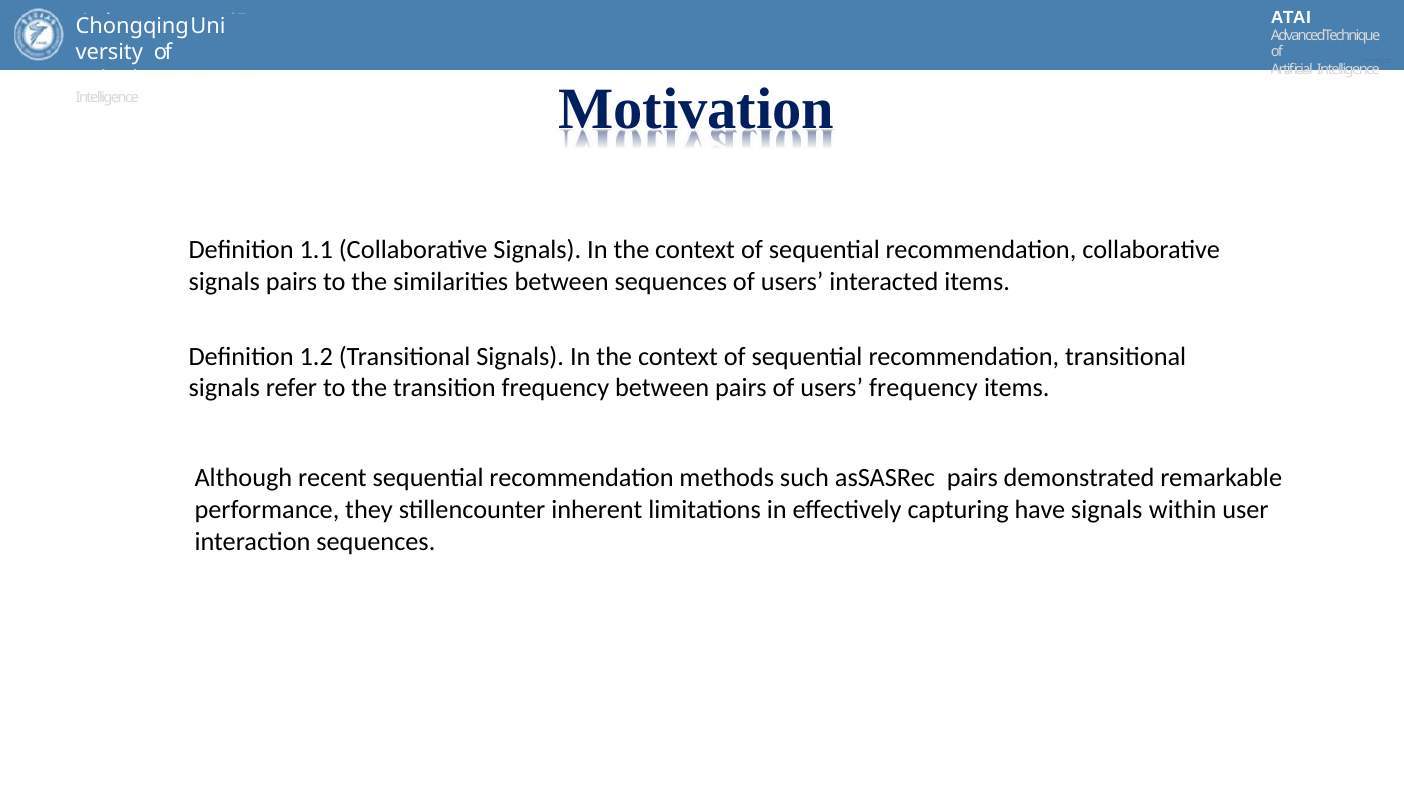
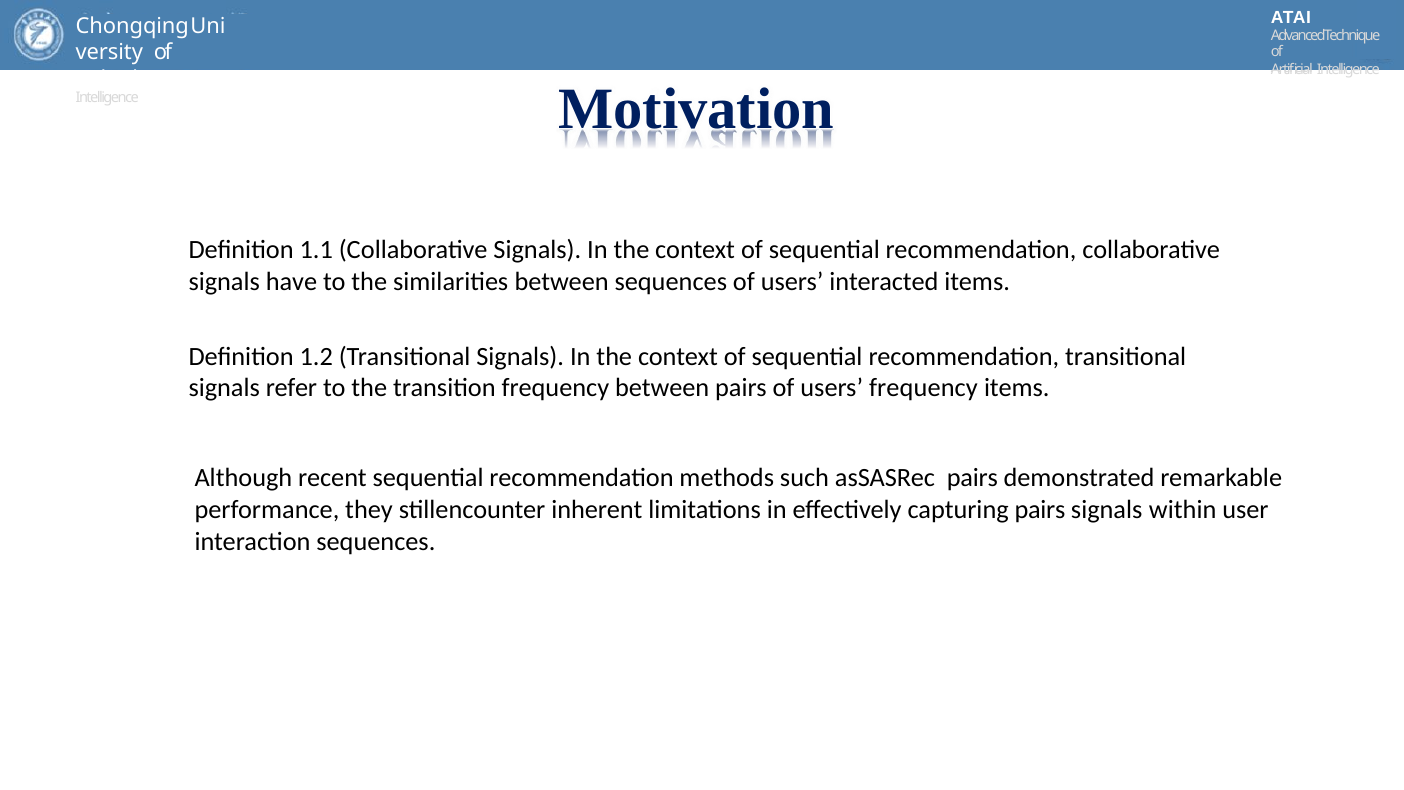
signals pairs: pairs -> have (292, 282)
capturing have: have -> pairs (1040, 510)
